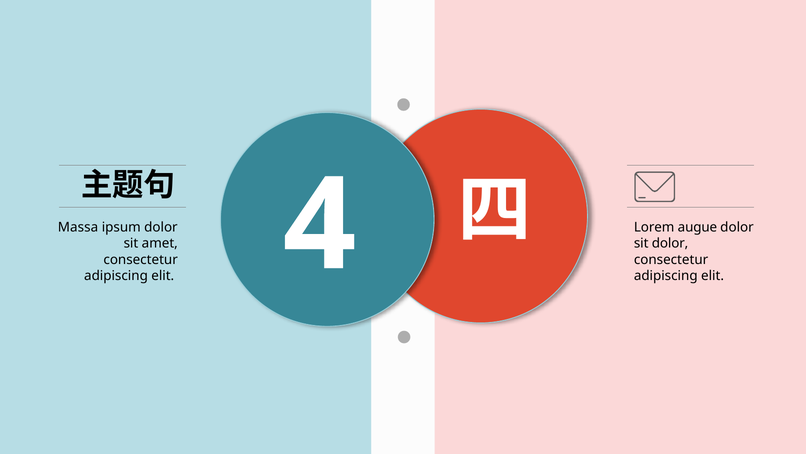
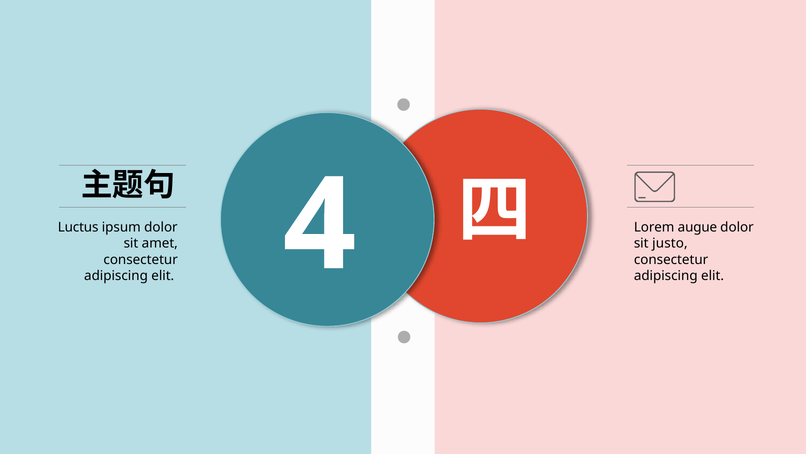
Massa: Massa -> Luctus (78, 227)
sit dolor: dolor -> justo (670, 243)
